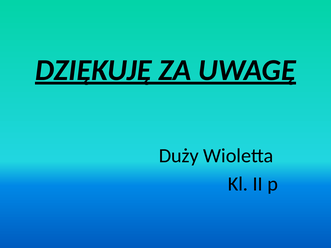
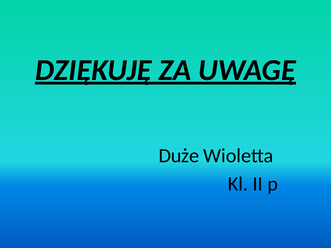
Duży: Duży -> Duże (179, 156)
